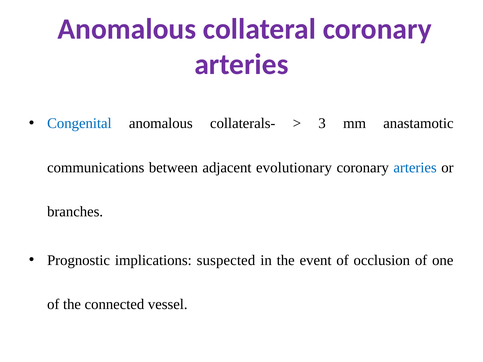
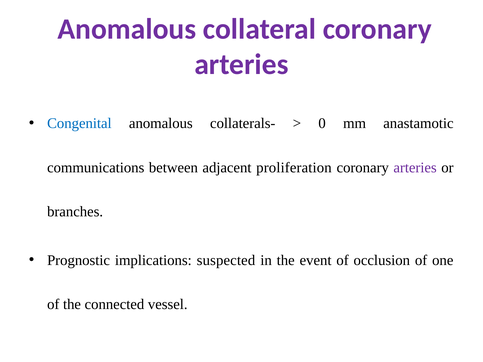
3: 3 -> 0 (322, 123)
evolutionary: evolutionary -> proliferation (294, 168)
arteries colour: blue -> purple (415, 168)
